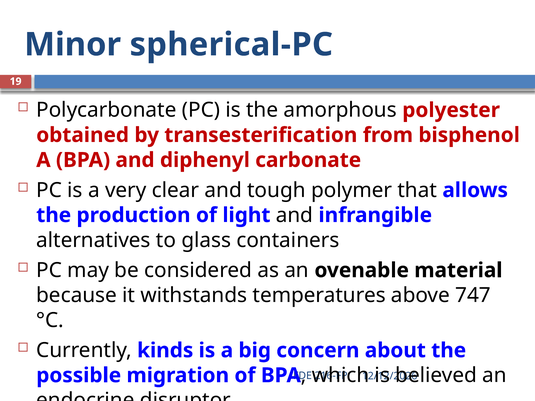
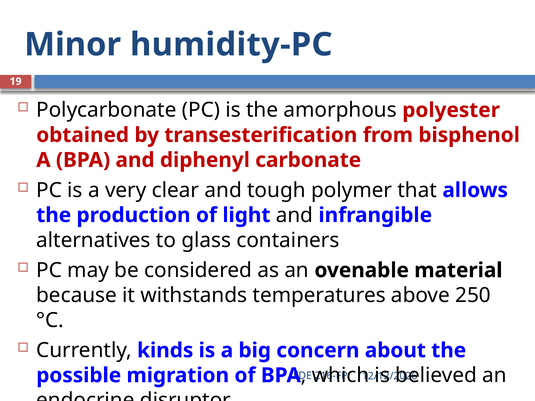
spherical-PC: spherical-PC -> humidity-PC (231, 45)
747: 747 -> 250 (473, 295)
